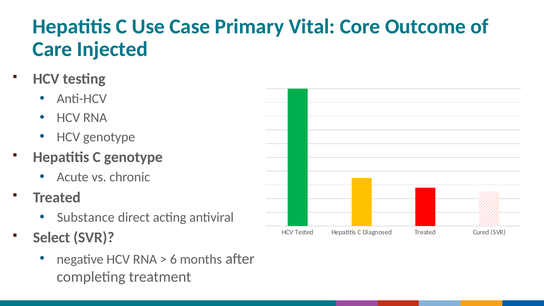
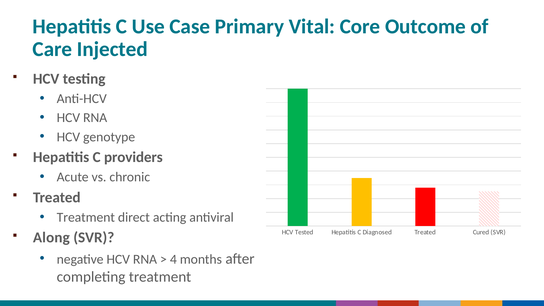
C genotype: genotype -> providers (133, 157)
Substance: Substance -> Treatment (86, 217)
Select: Select -> Along (51, 238)
6: 6 -> 4 (173, 259)
